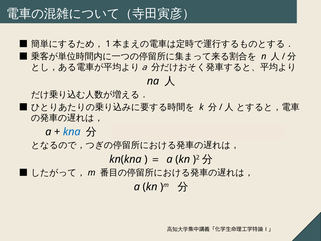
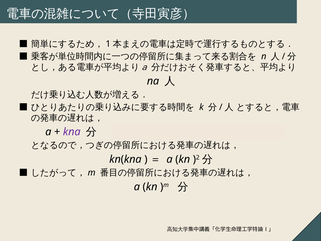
kna colour: blue -> purple (72, 132)
